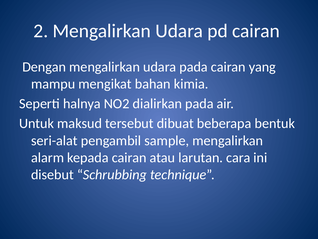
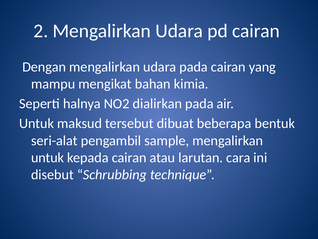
alarm: alarm -> untuk (48, 157)
